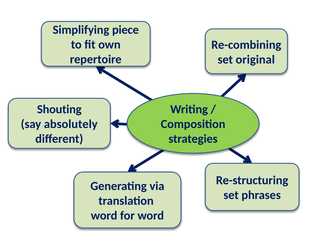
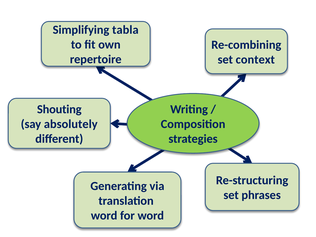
piece: piece -> tabla (125, 30)
original: original -> context (255, 59)
